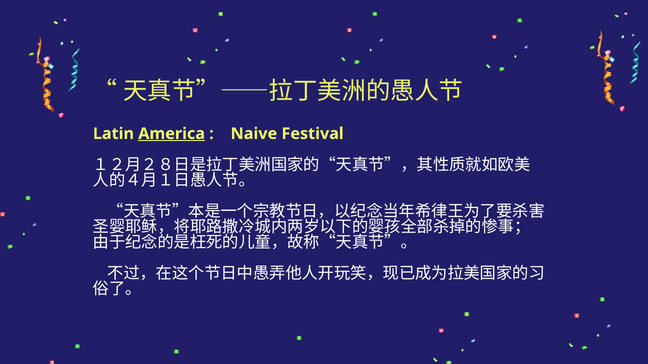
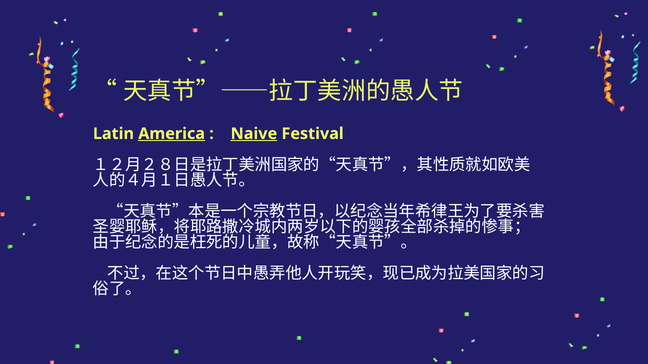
Naive underline: none -> present (254, 134)
